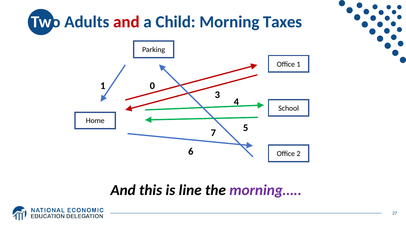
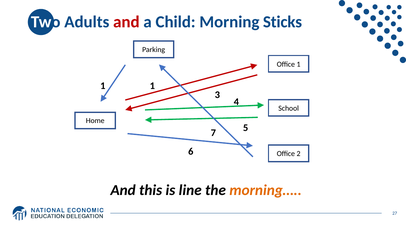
Taxes: Taxes -> Sticks (283, 22)
1 0: 0 -> 1 (152, 86)
morning… colour: purple -> orange (266, 191)
